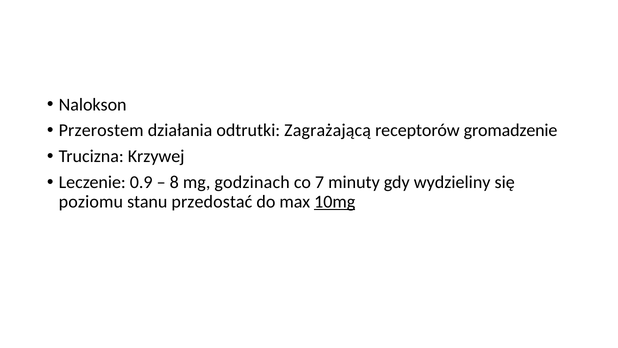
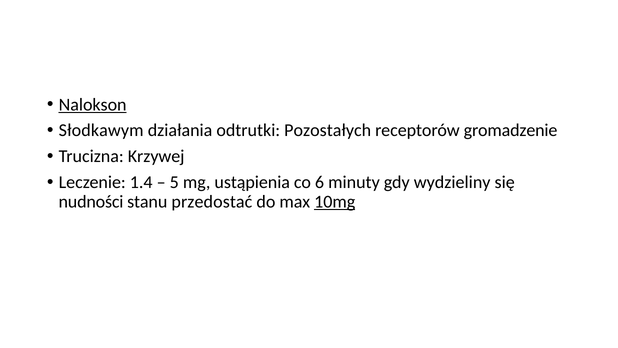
Nalokson underline: none -> present (93, 104)
Przerostem: Przerostem -> Słodkawym (101, 130)
Zagrażającą: Zagrażającą -> Pozostałych (328, 130)
0.9: 0.9 -> 1.4 (141, 182)
8: 8 -> 5 (174, 182)
godzinach: godzinach -> ustąpienia (252, 182)
7: 7 -> 6 (320, 182)
poziomu: poziomu -> nudności (91, 202)
